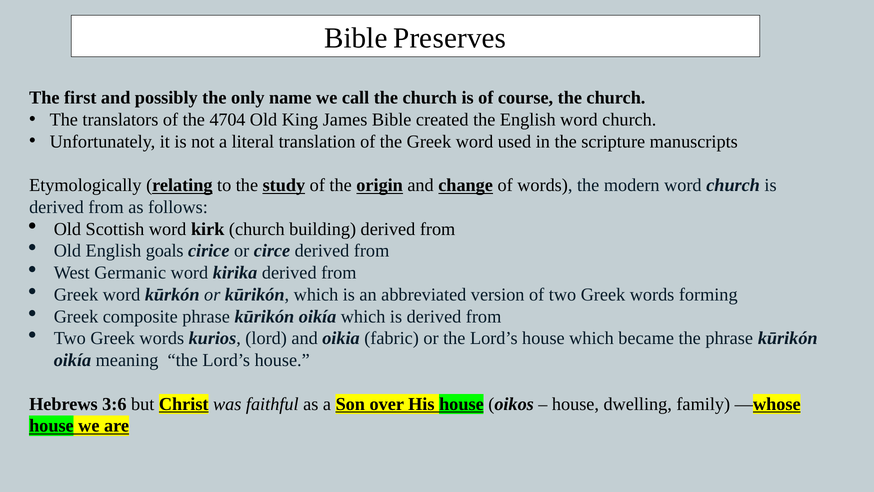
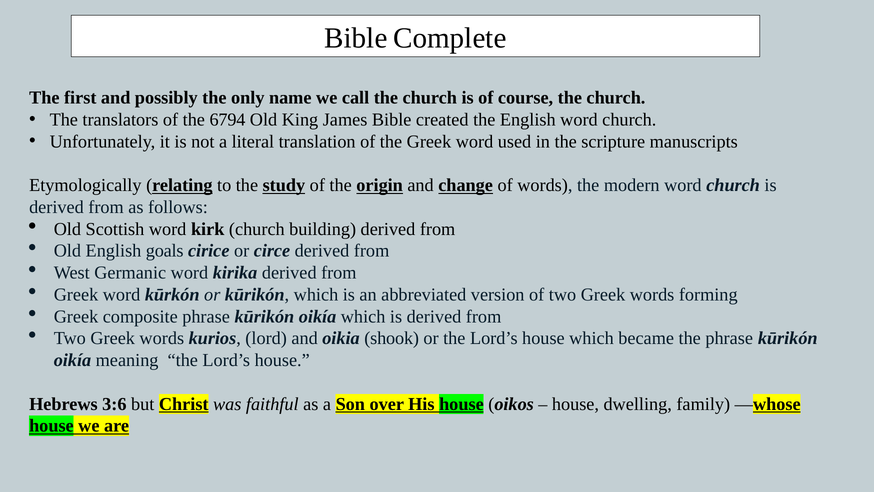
Preserves: Preserves -> Complete (450, 38)
4704: 4704 -> 6794 (227, 120)
fabric: fabric -> shook (392, 338)
